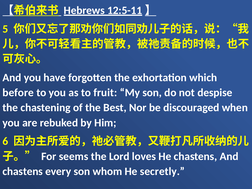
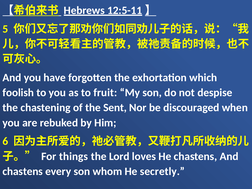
before: before -> foolish (18, 93)
Best: Best -> Sent (115, 108)
seems: seems -> things (74, 156)
